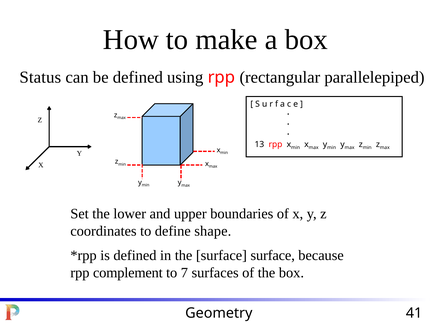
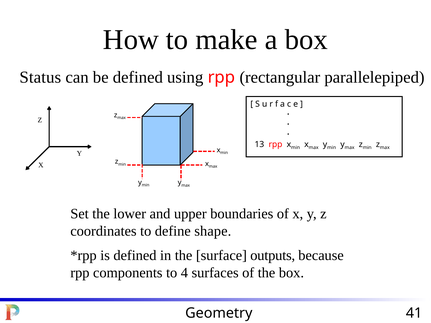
surface surface: surface -> outputs (273, 256)
complement: complement -> components (128, 273)
7: 7 -> 4 (184, 273)
